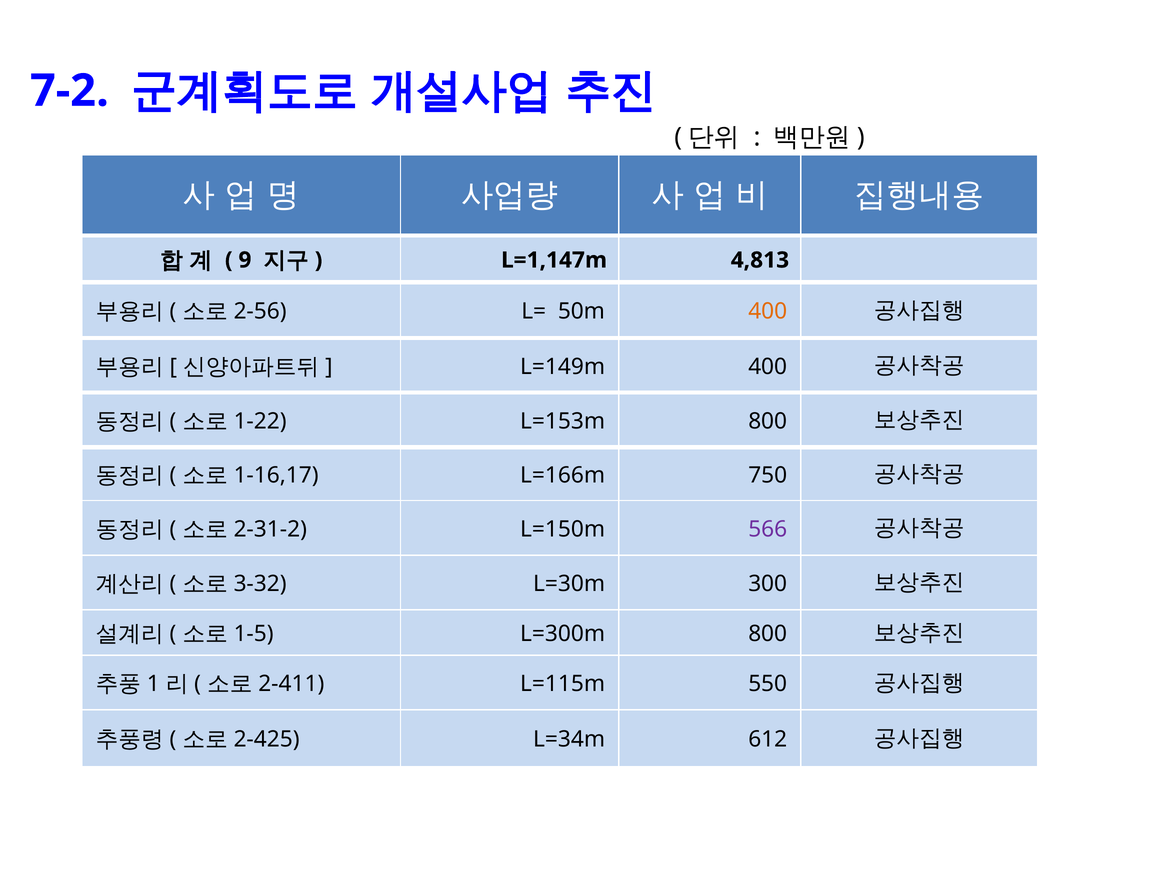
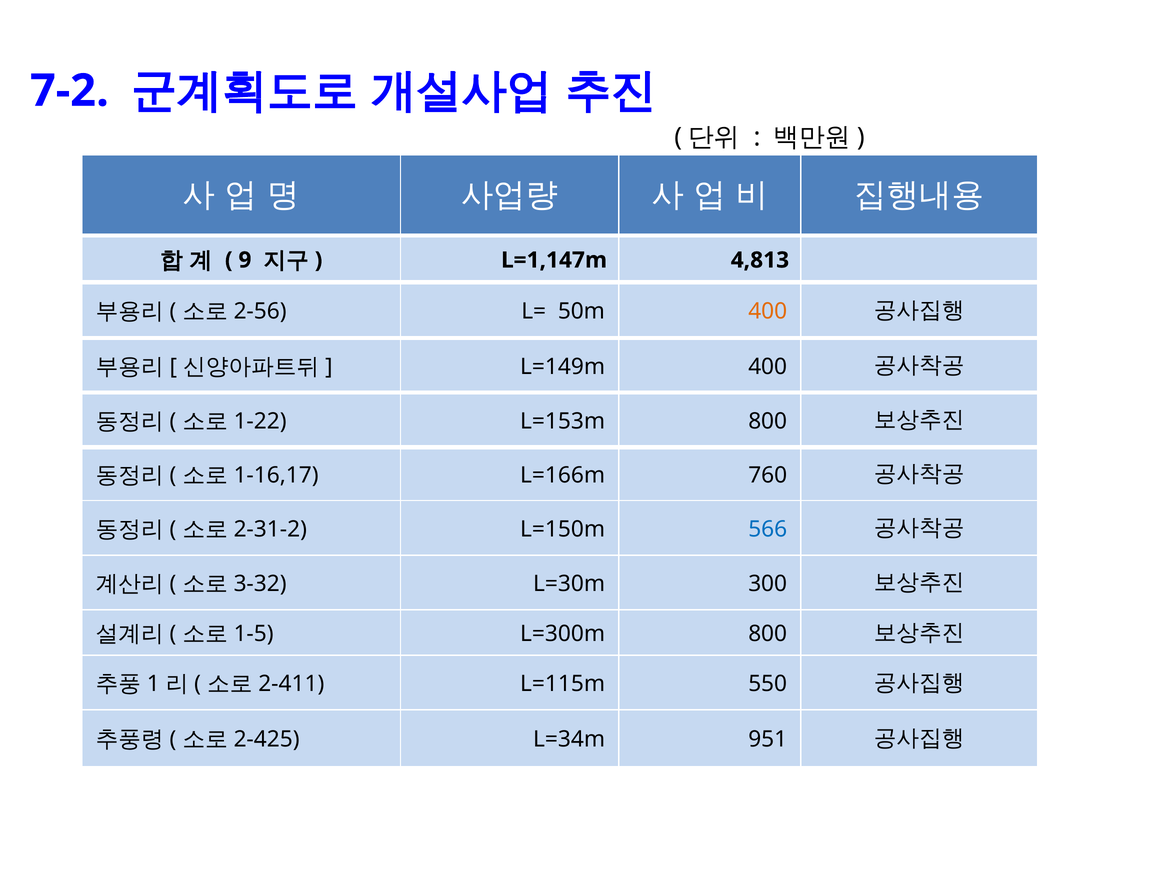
750: 750 -> 760 (768, 475)
566 colour: purple -> blue (768, 529)
612: 612 -> 951 (768, 739)
